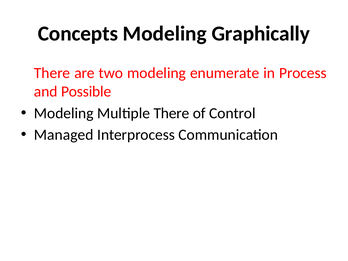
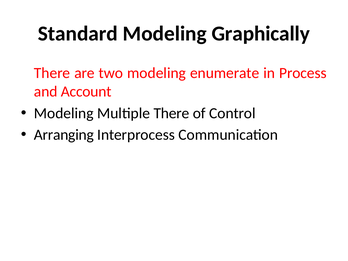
Concepts: Concepts -> Standard (78, 34)
Possible: Possible -> Account (86, 92)
Managed: Managed -> Arranging (64, 135)
